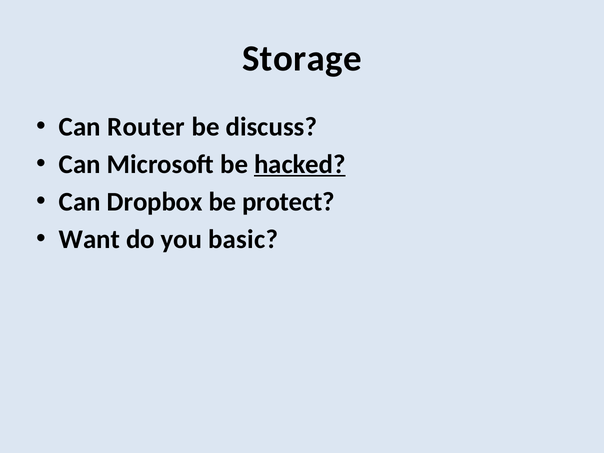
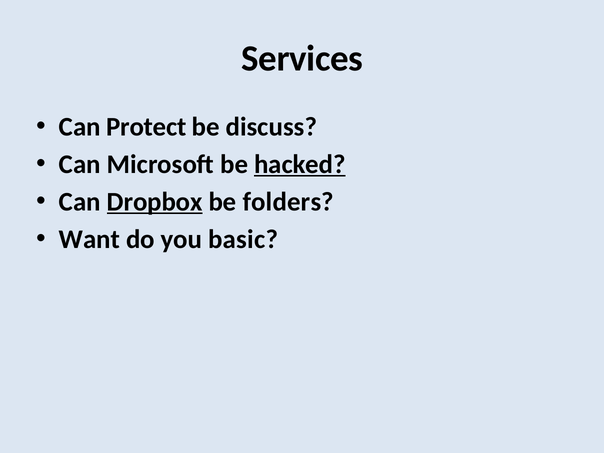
Storage: Storage -> Services (302, 58)
Router: Router -> Protect (146, 127)
Dropbox underline: none -> present (155, 202)
protect: protect -> folders (288, 202)
